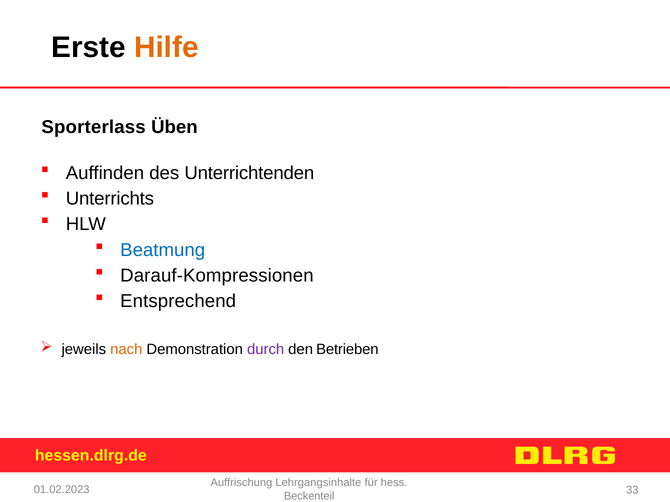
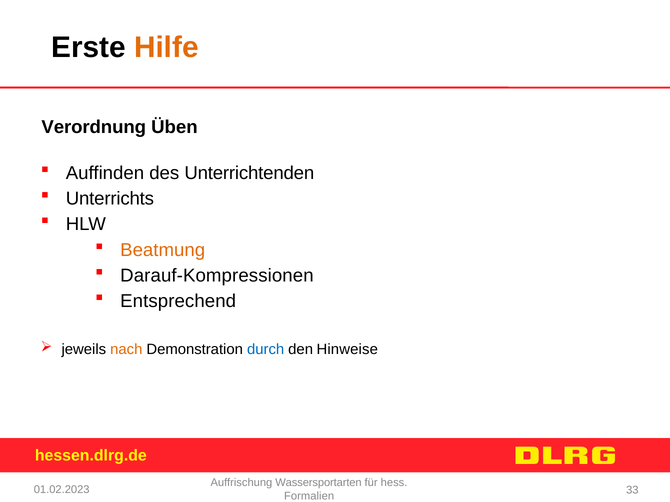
Sporterlass: Sporterlass -> Verordnung (94, 127)
Beatmung colour: blue -> orange (163, 250)
durch colour: purple -> blue (266, 350)
Betrieben: Betrieben -> Hinweise (347, 350)
Lehrgangsinhalte: Lehrgangsinhalte -> Wassersportarten (318, 483)
Beckenteil: Beckenteil -> Formalien (309, 497)
